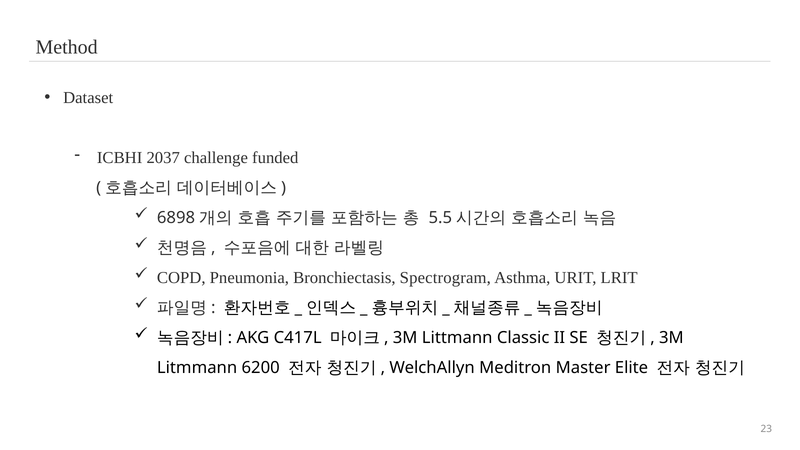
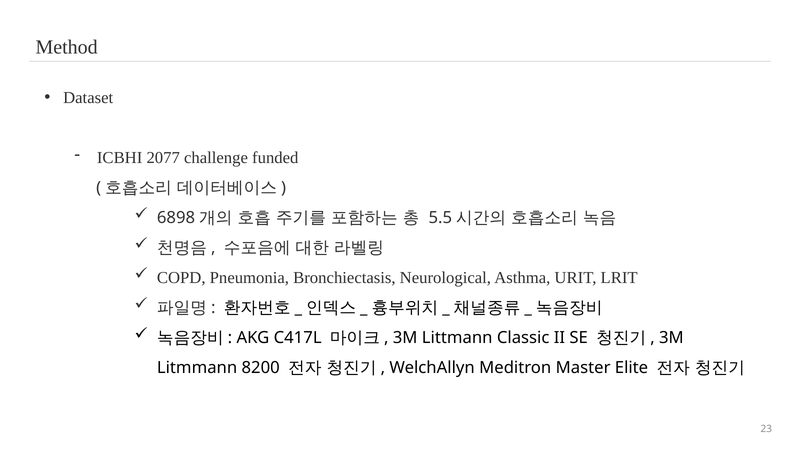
2037: 2037 -> 2077 (163, 158)
Spectrogram: Spectrogram -> Neurological (445, 278)
6200: 6200 -> 8200 (261, 368)
